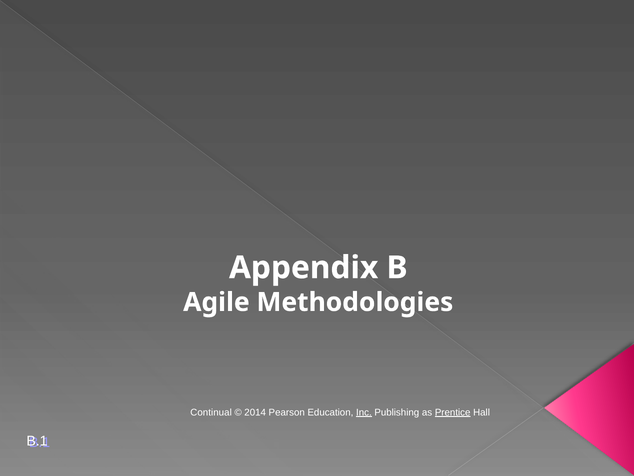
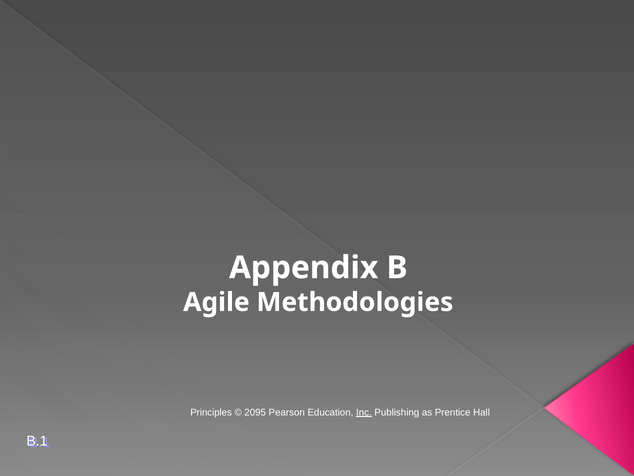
Continual: Continual -> Principles (211, 412)
2014: 2014 -> 2095 (255, 412)
Prentice underline: present -> none (453, 412)
